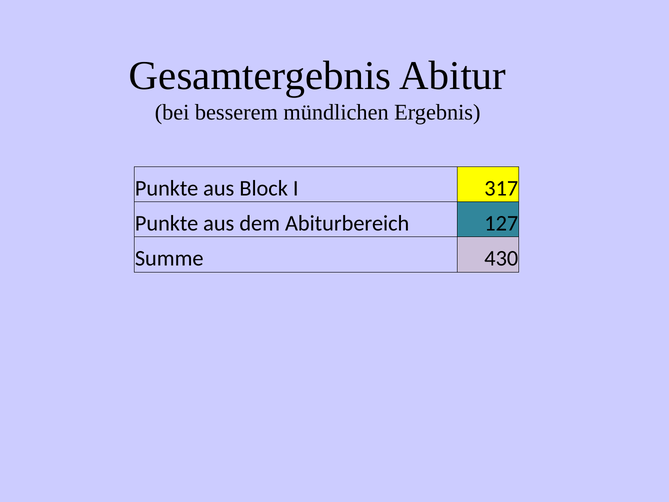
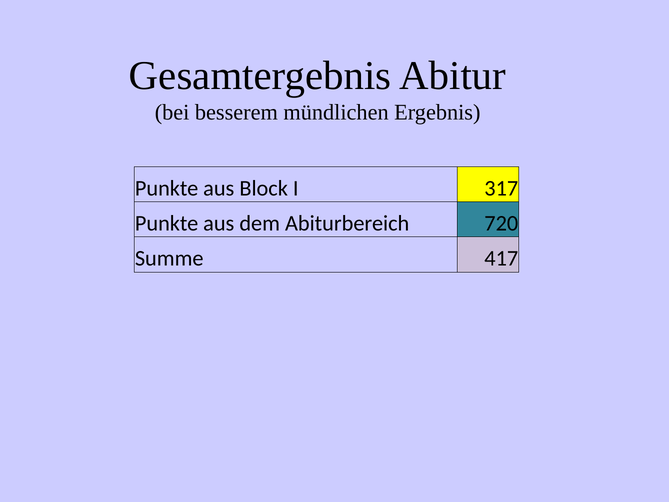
127: 127 -> 720 (501, 223)
430: 430 -> 417 (501, 258)
